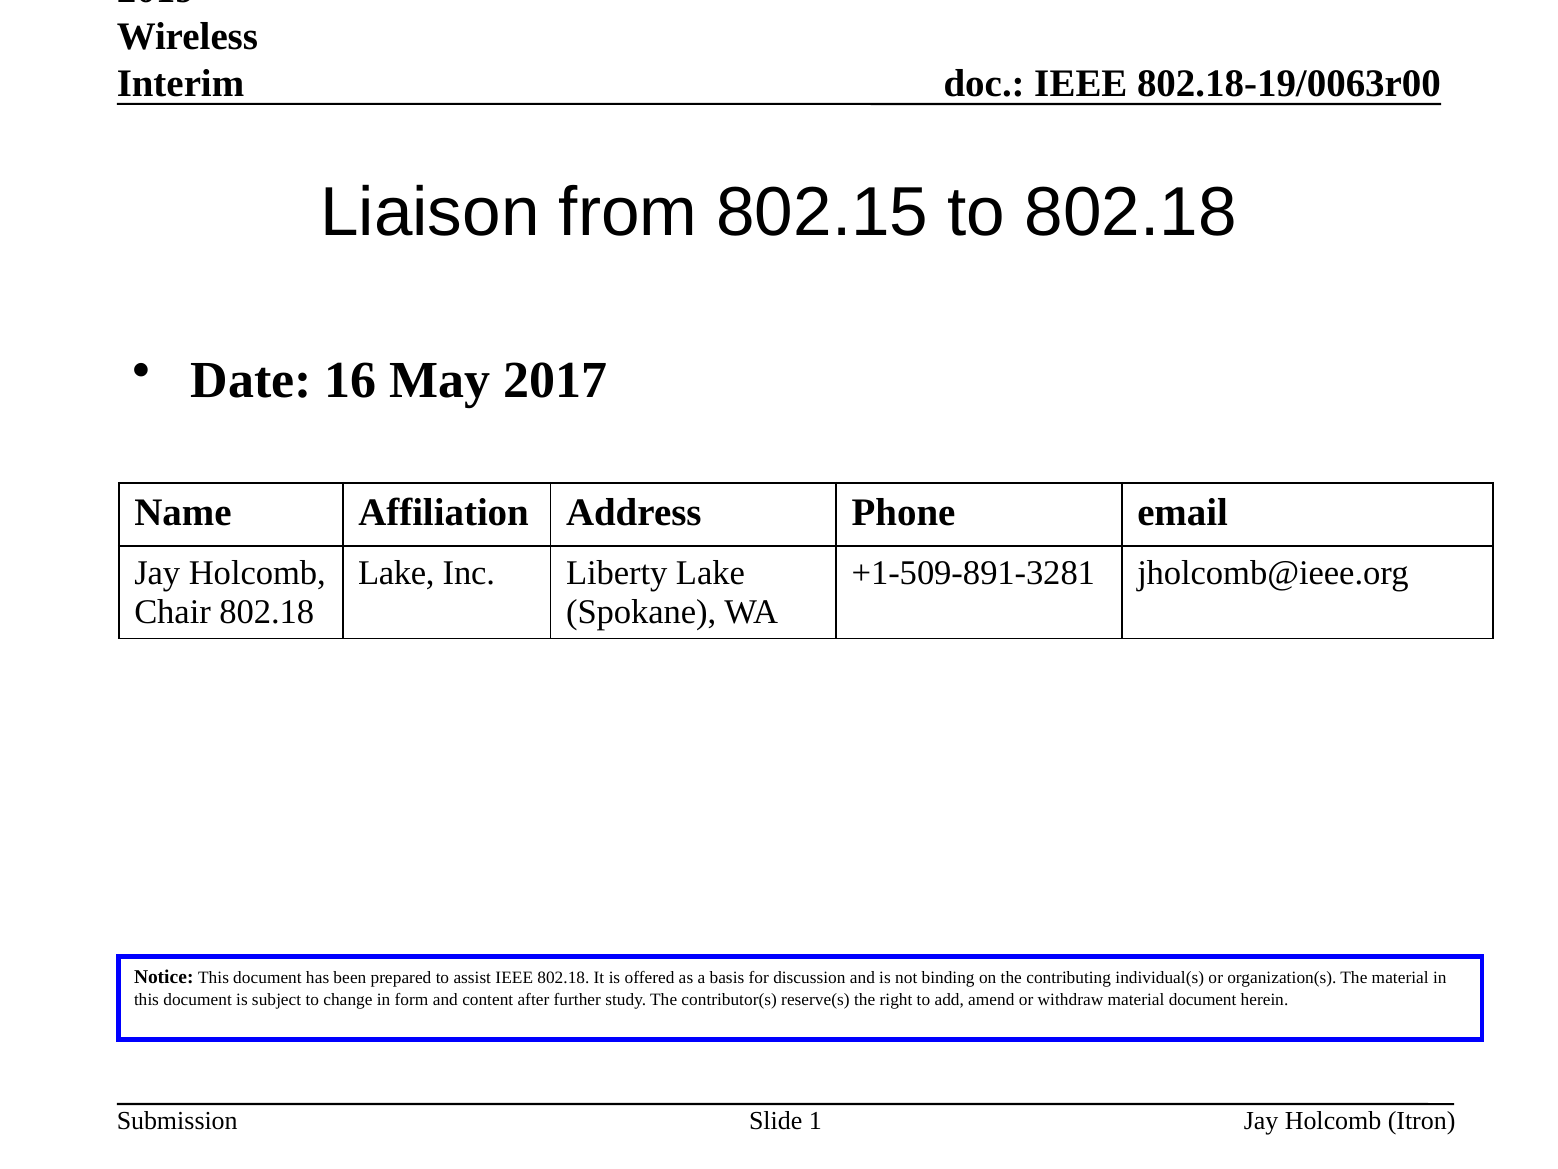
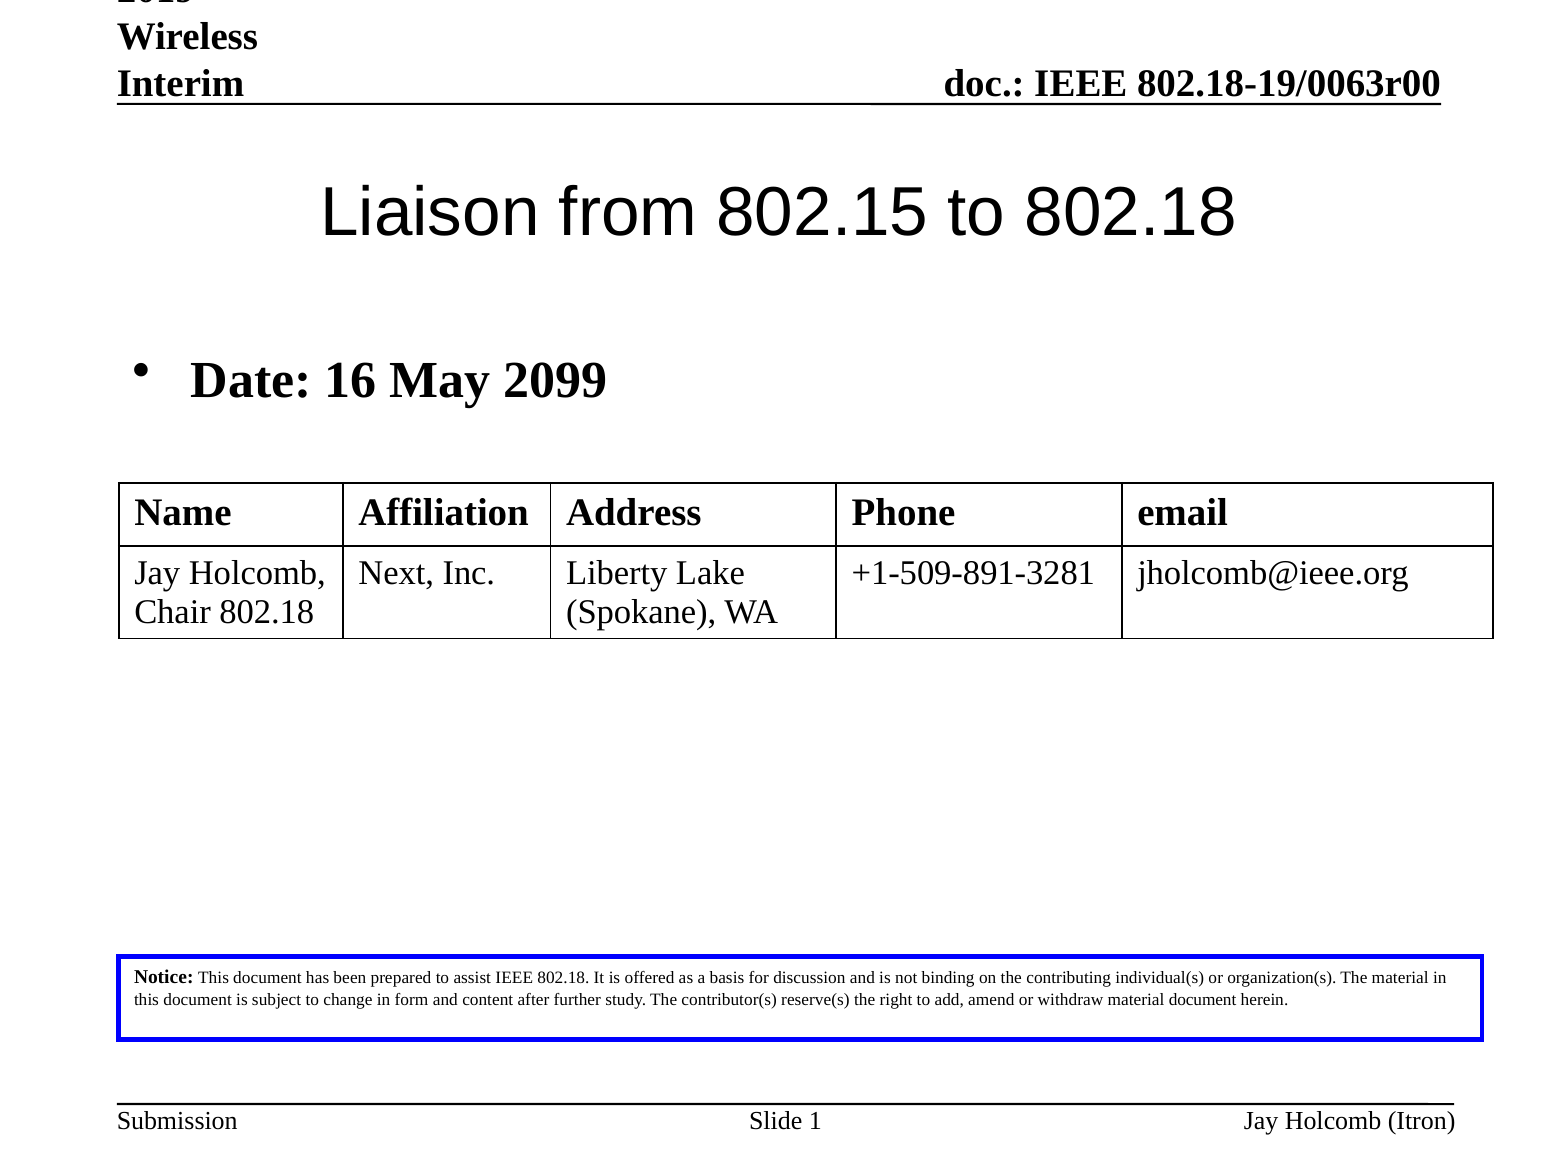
2017: 2017 -> 2099 (556, 380)
Lake: Lake -> Next (396, 573)
